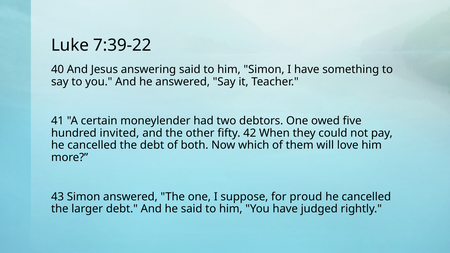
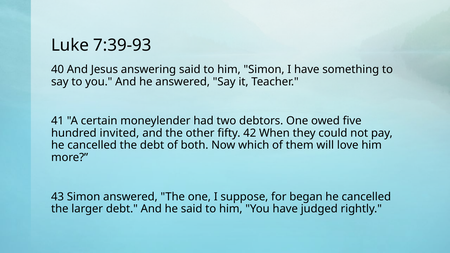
7:39-22: 7:39-22 -> 7:39-93 (122, 45)
proud: proud -> began (306, 197)
